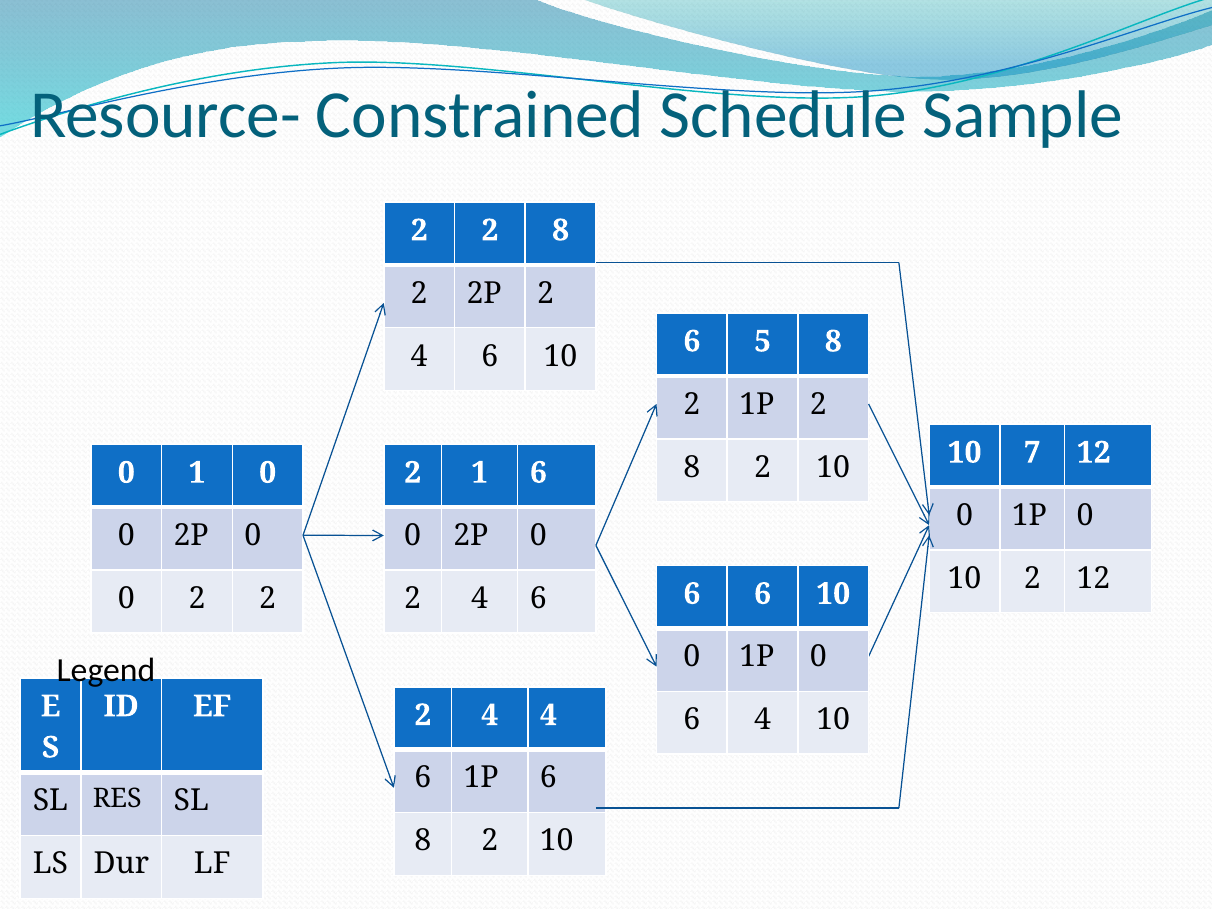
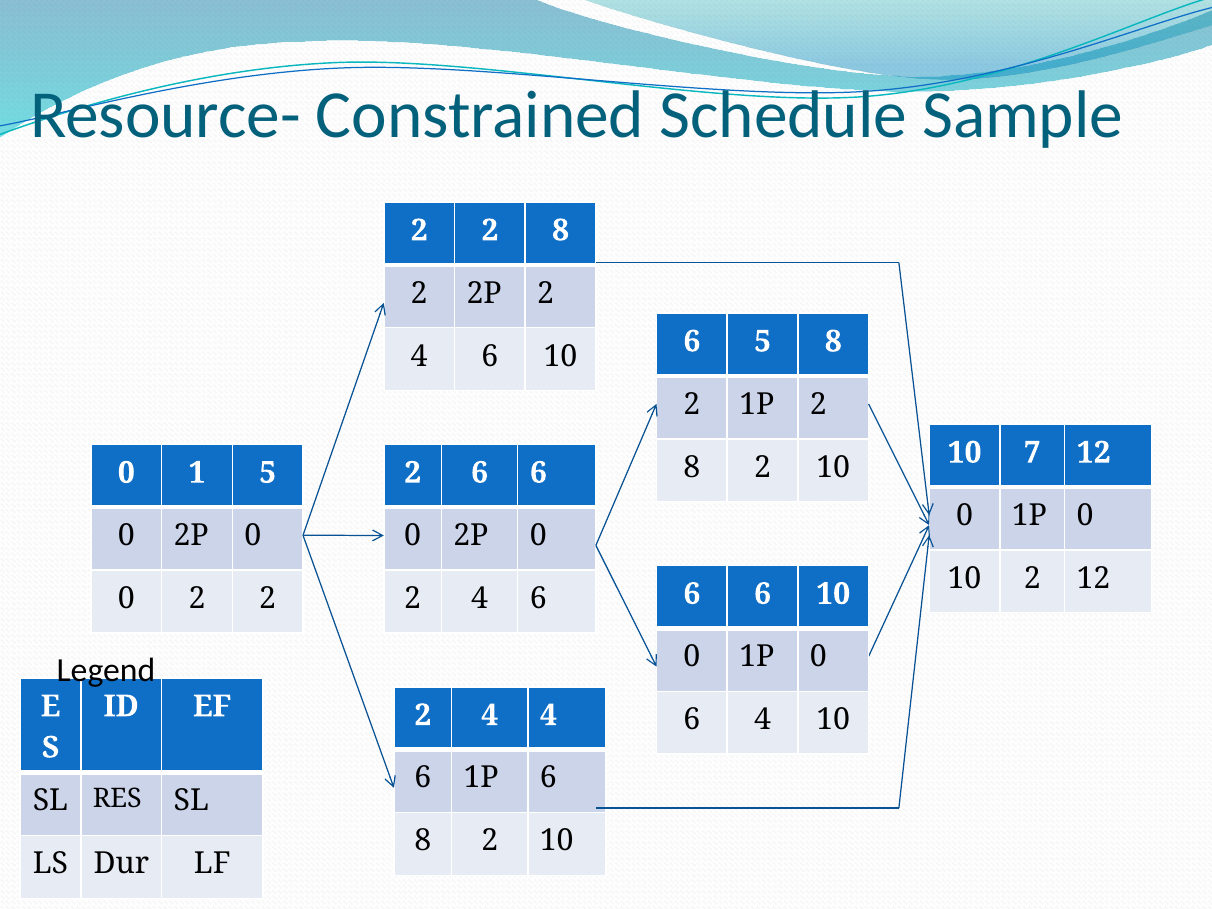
1 0: 0 -> 5 (268, 473)
2 1: 1 -> 6 (480, 473)
